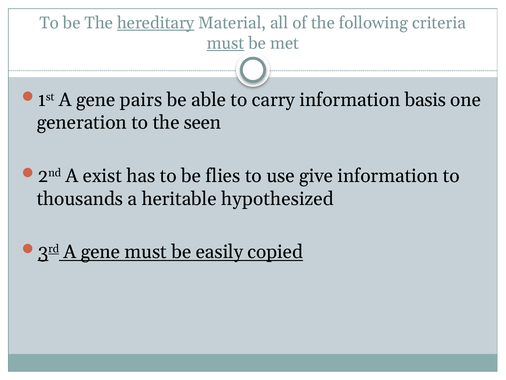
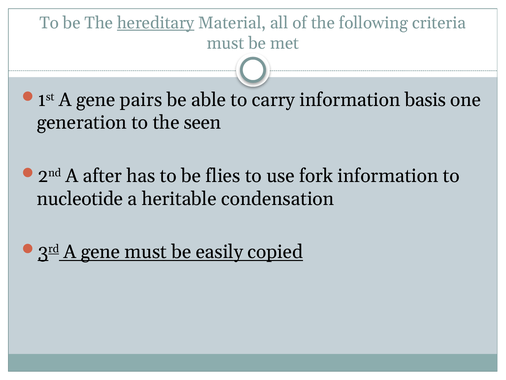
must underline: present -> none (226, 43)
exist: exist -> after (102, 176)
give: give -> fork (316, 176)
thousands: thousands -> nucleotide (80, 198)
hypothesized: hypothesized -> condensation (278, 198)
